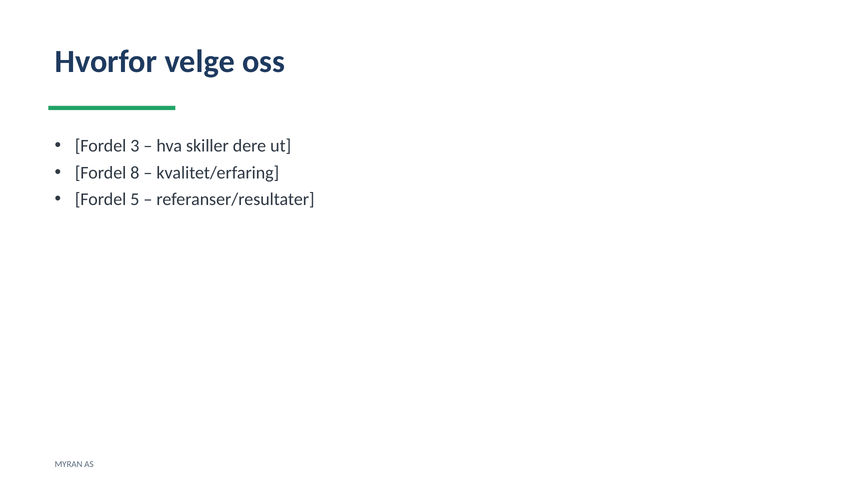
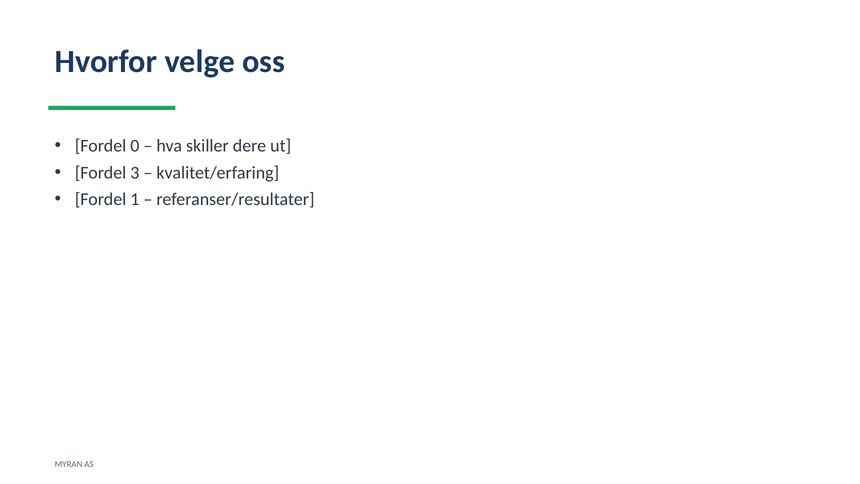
3: 3 -> 0 (135, 146)
8: 8 -> 3 (135, 173)
5: 5 -> 1 (135, 199)
